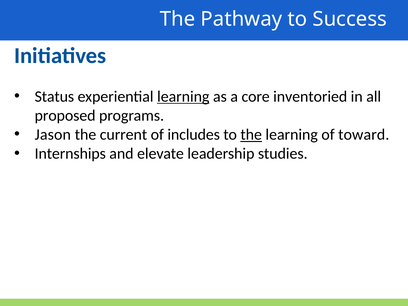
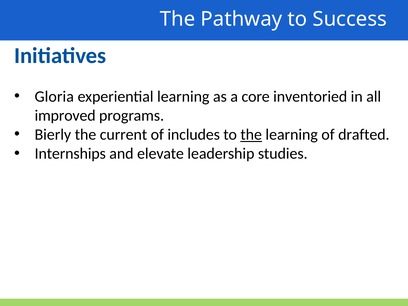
Status: Status -> Gloria (54, 96)
learning underline: present -> none (183, 96)
proposed: proposed -> improved (65, 116)
Jason: Jason -> Bierly (53, 135)
toward: toward -> drafted (364, 135)
